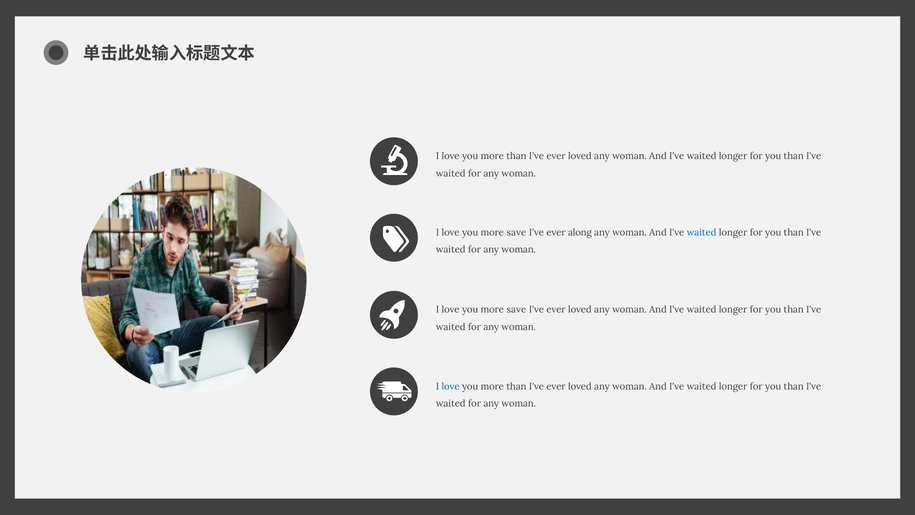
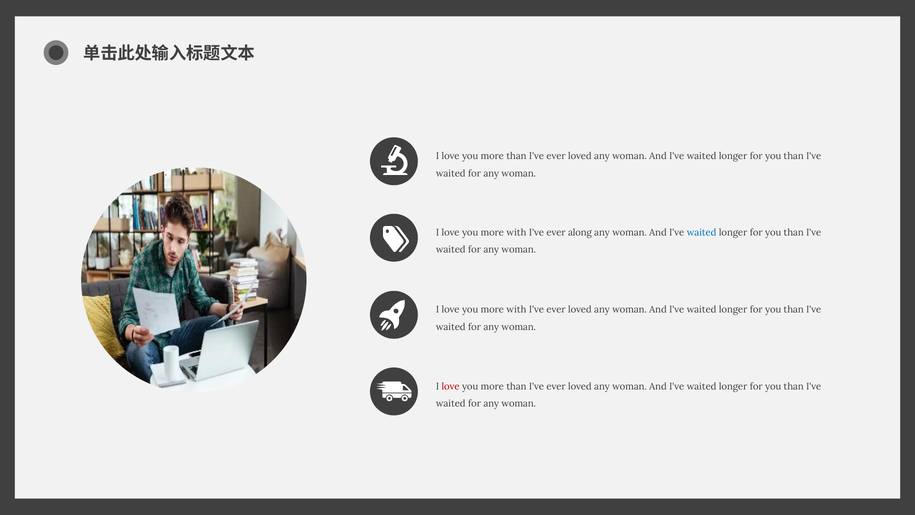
save: save -> with (516, 232)
save: save -> with (516, 310)
love colour: blue -> red (451, 386)
